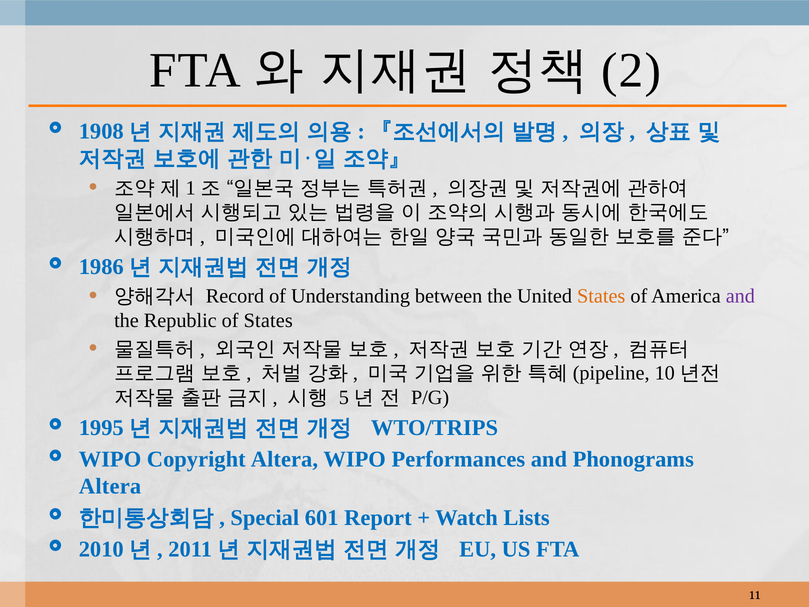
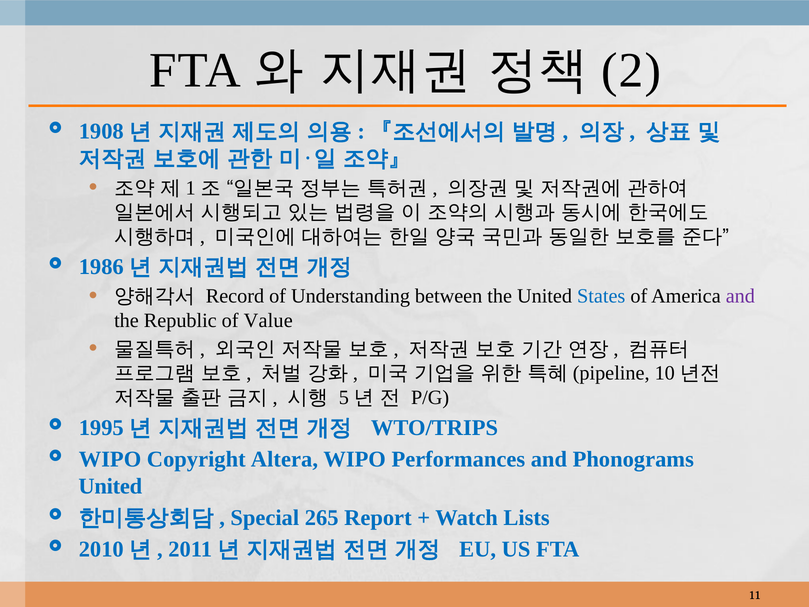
States colour: orange -> blue (601, 296)
of States: States -> Value (268, 320)
Altera: Altera -> United (110, 486)
601: 601 -> 265 (322, 517)
